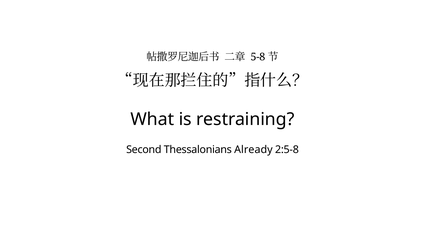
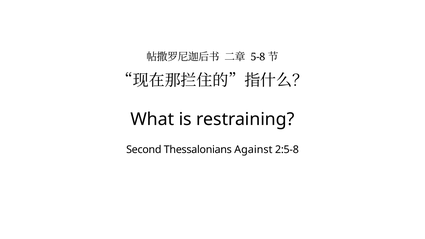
Already: Already -> Against (253, 150)
